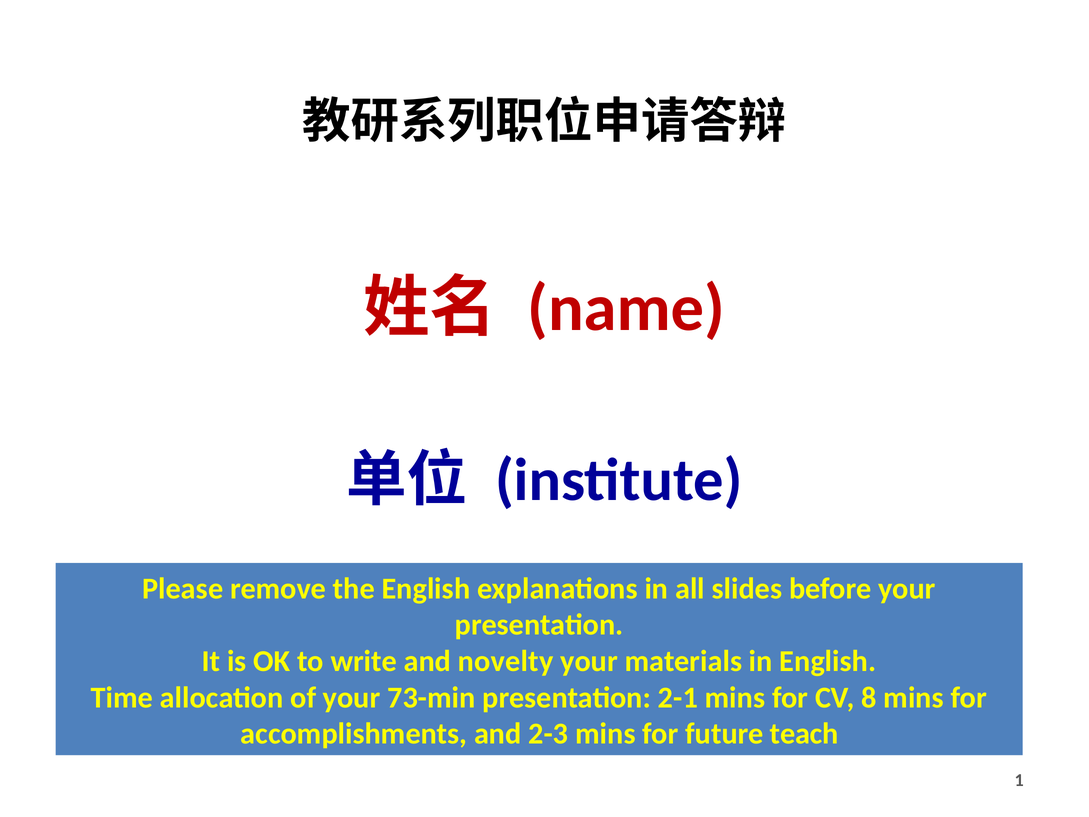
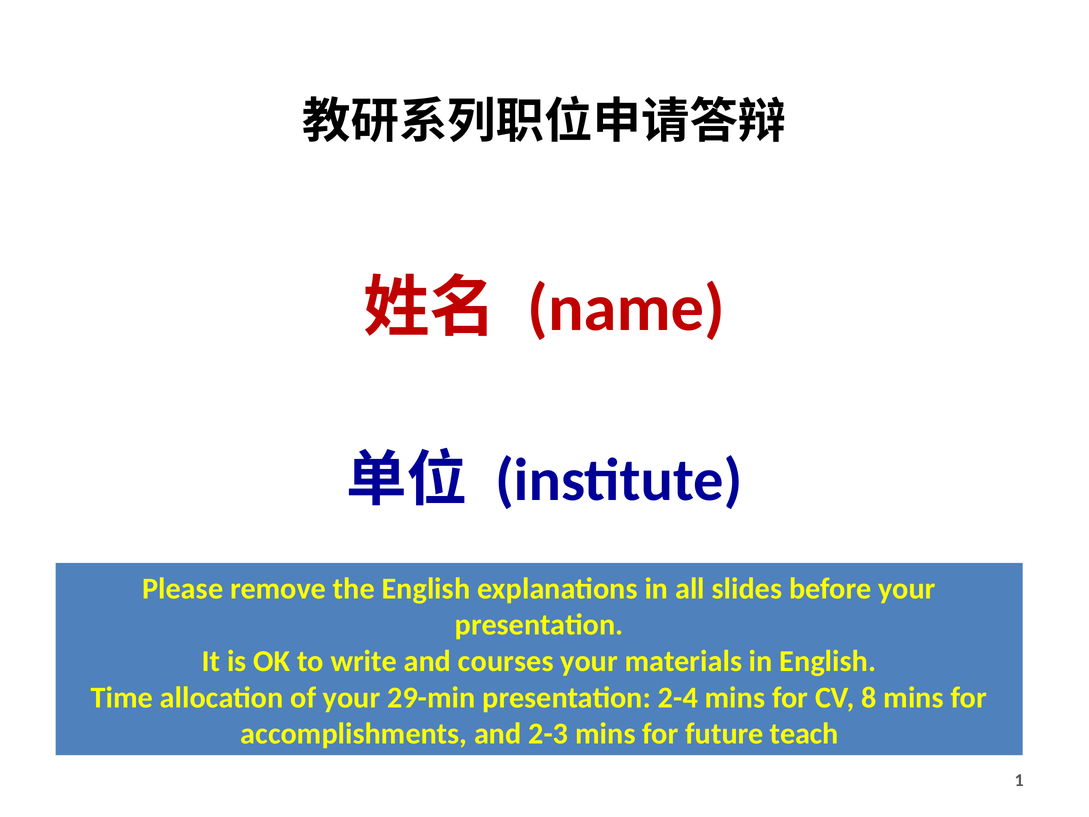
novelty: novelty -> courses (506, 661)
73-min: 73-min -> 29-min (431, 697)
2-1: 2-1 -> 2-4 (678, 697)
